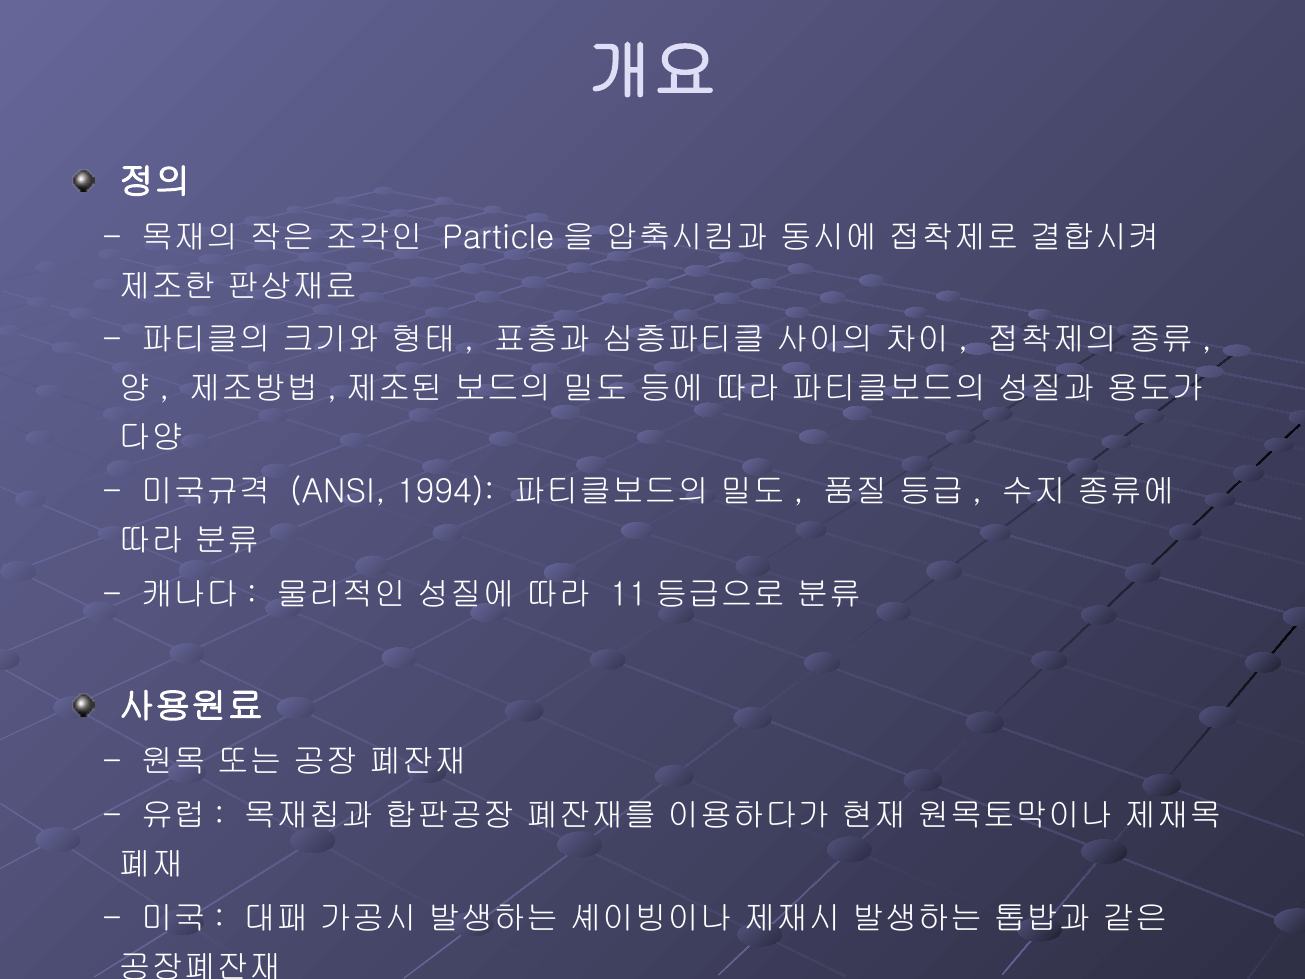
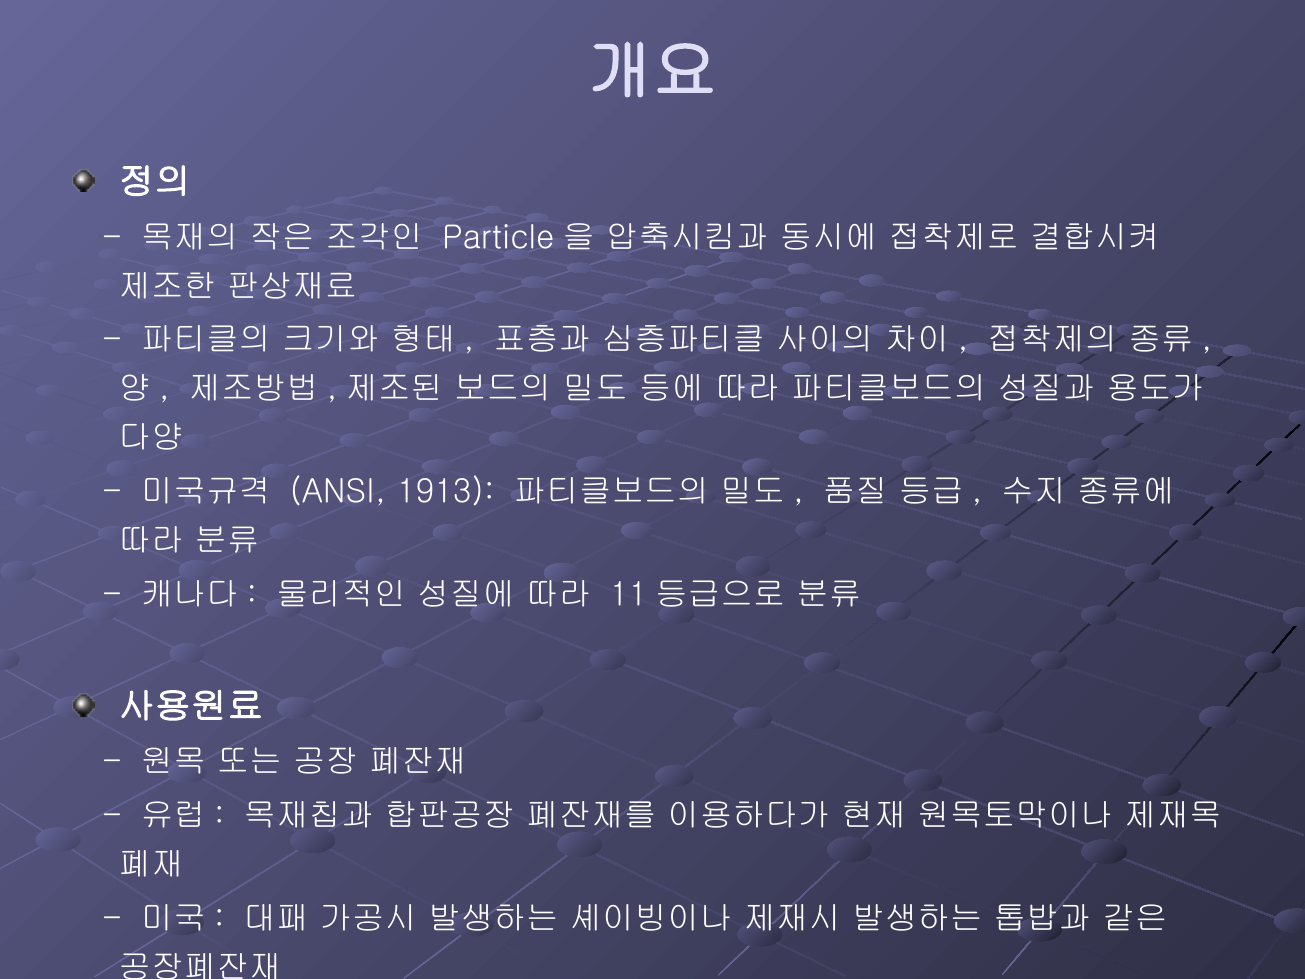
1994: 1994 -> 1913 (446, 492)
